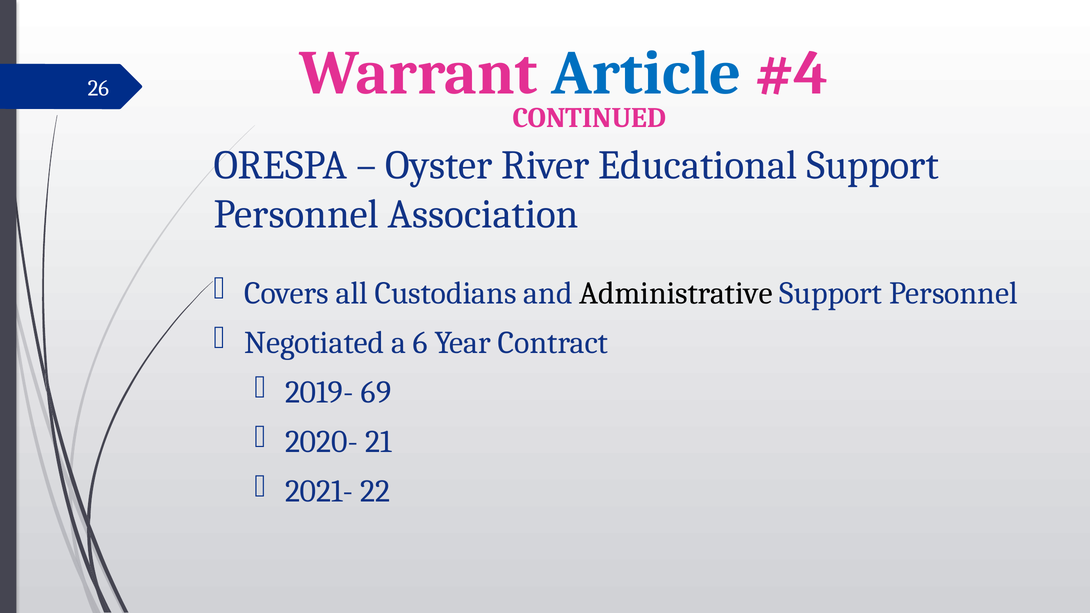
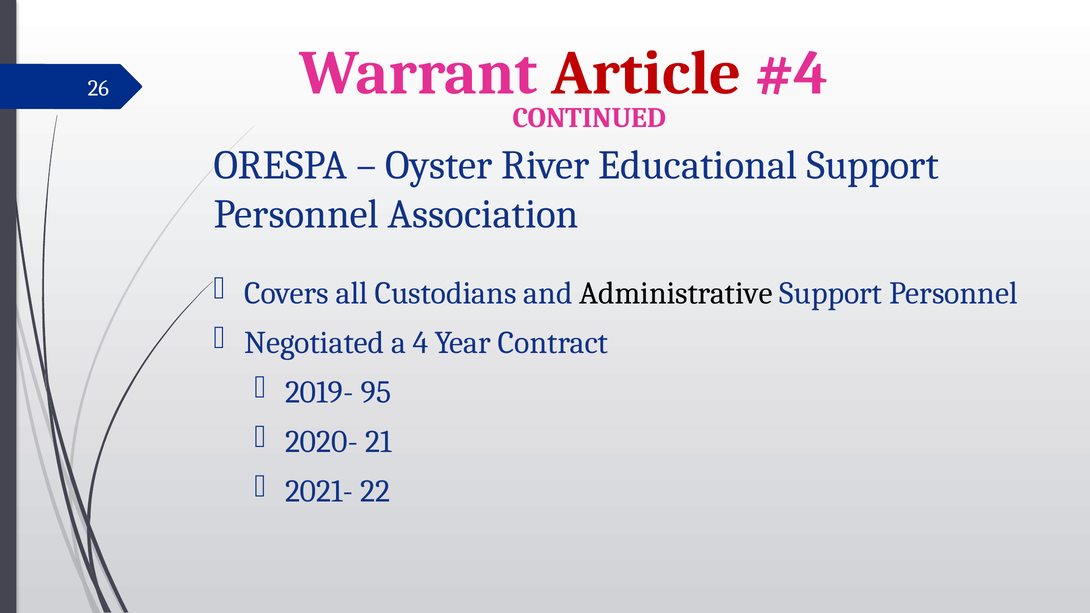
Article colour: blue -> red (646, 73)
6: 6 -> 4 (420, 343)
69: 69 -> 95 (376, 392)
